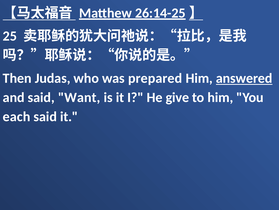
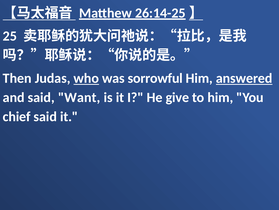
who underline: none -> present (86, 78)
prepared: prepared -> sorrowful (155, 78)
each: each -> chief (17, 116)
